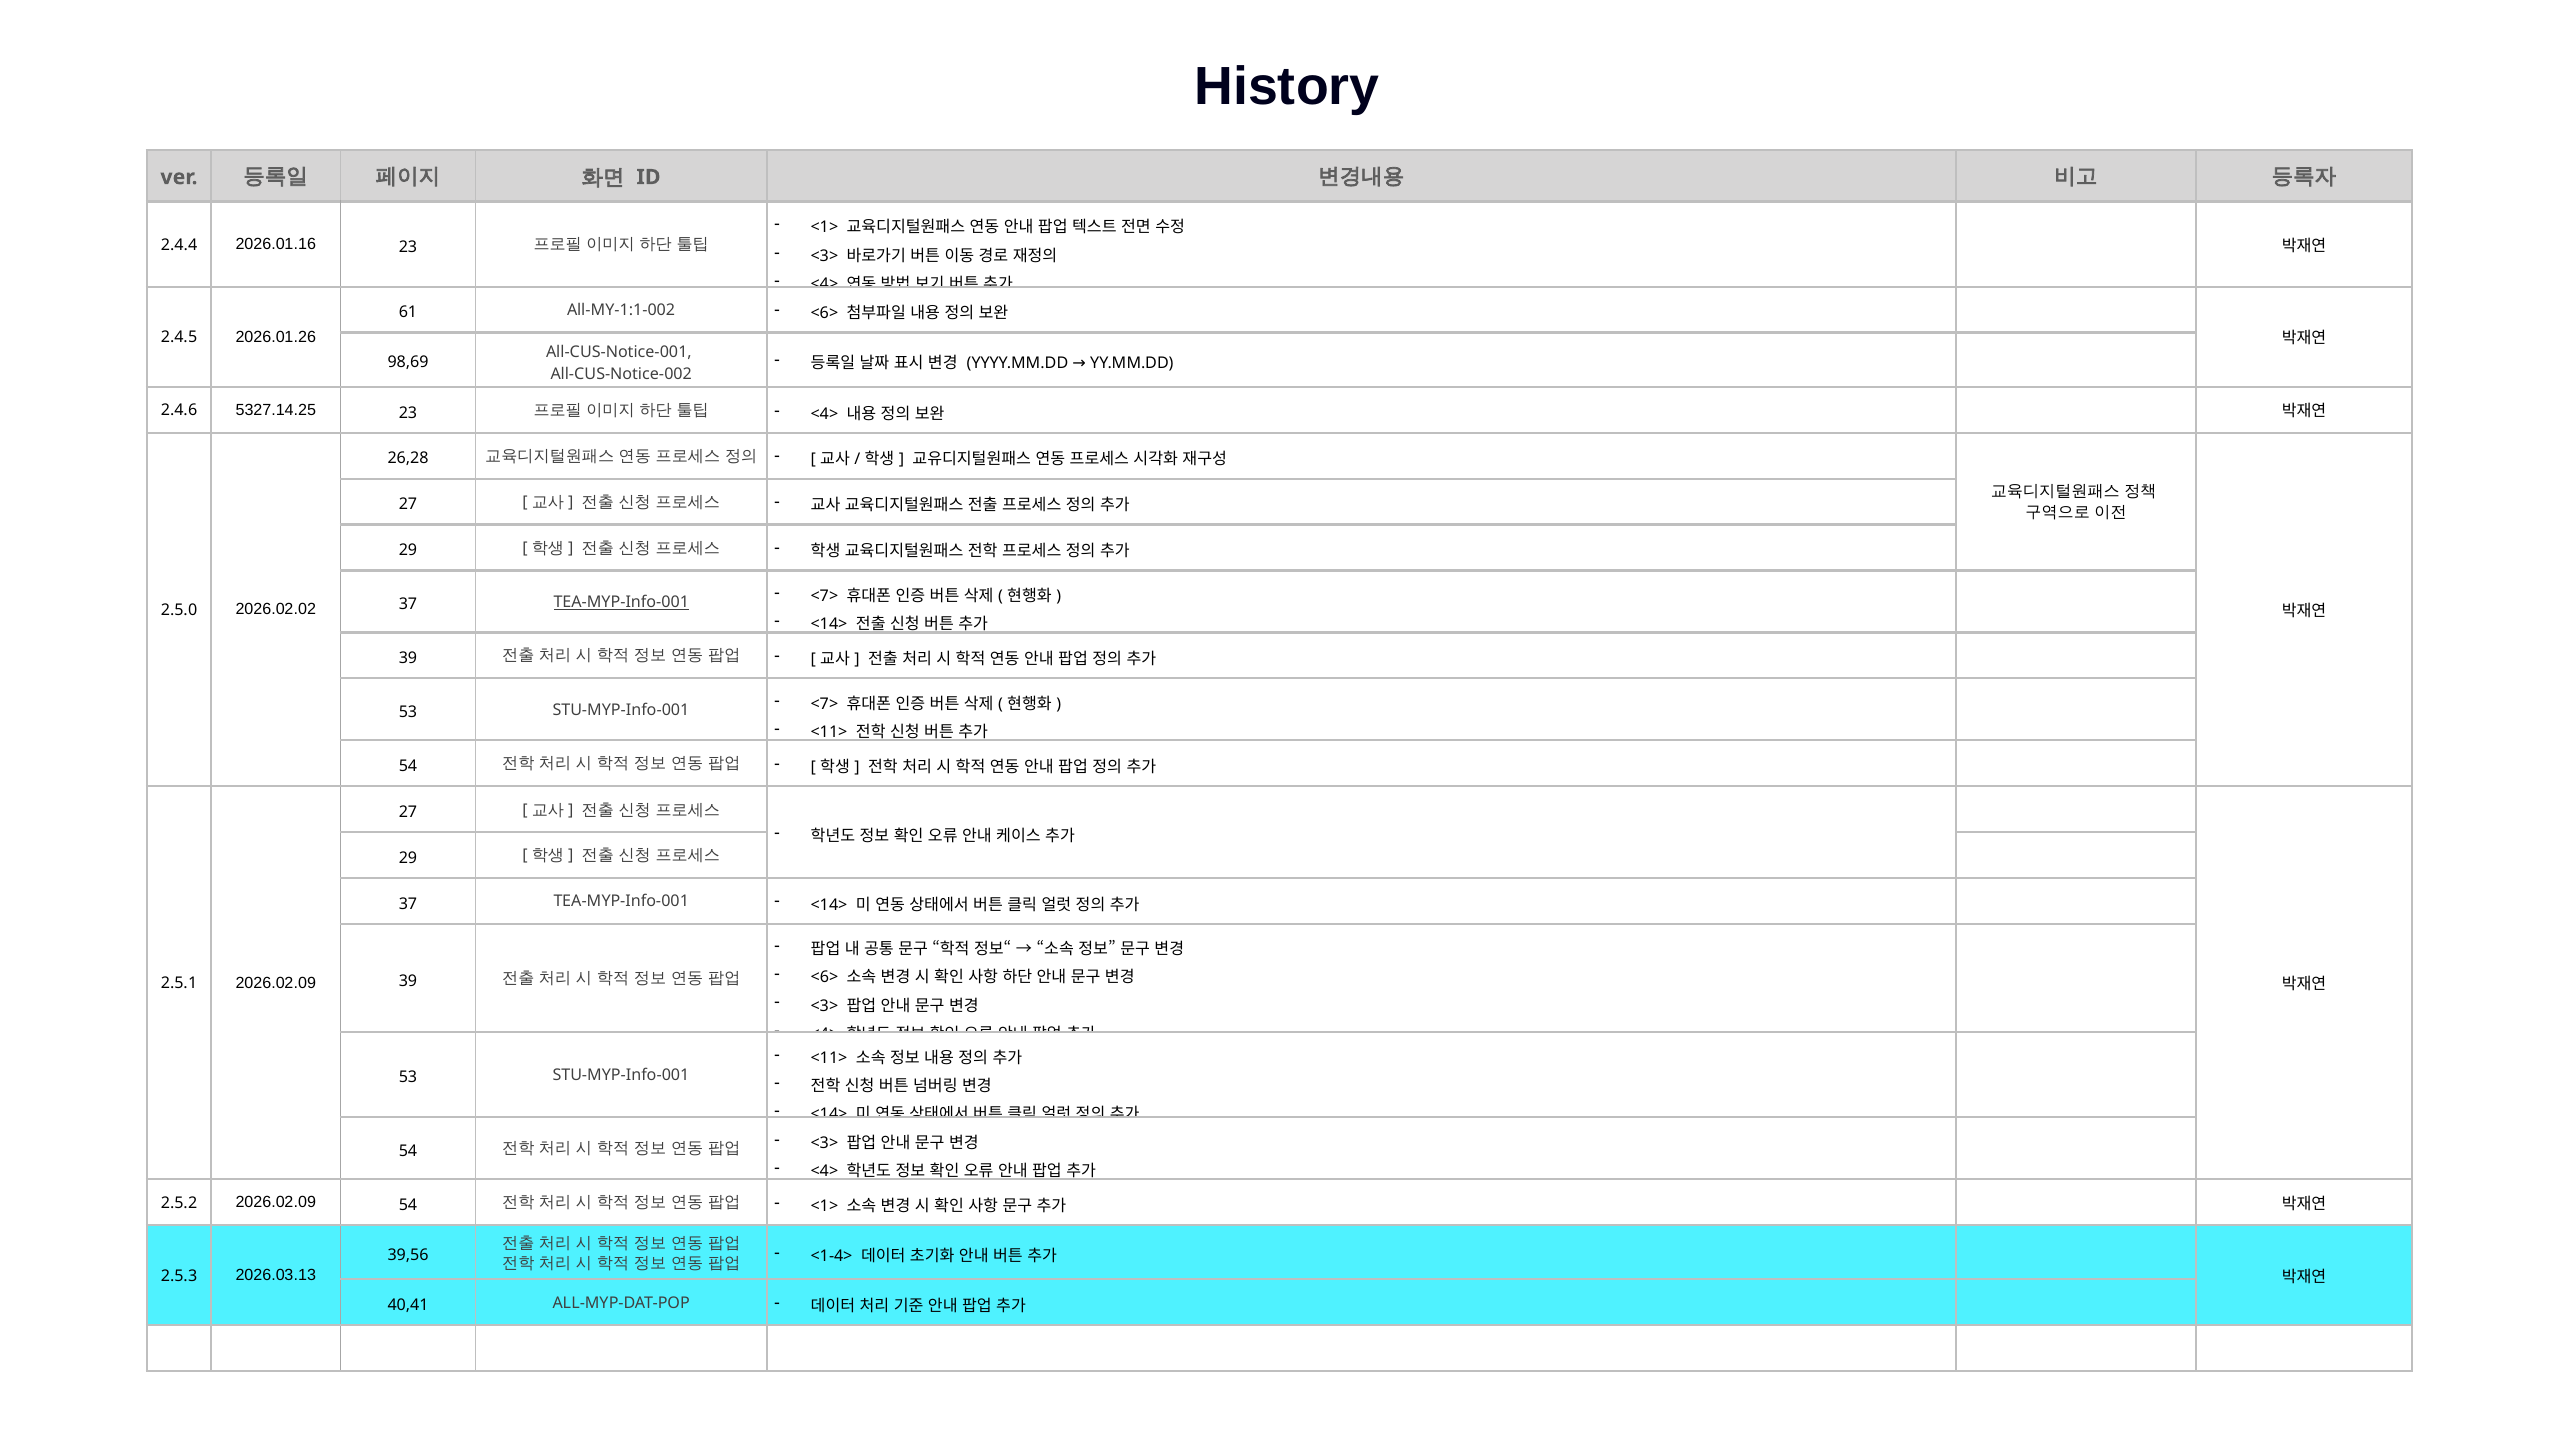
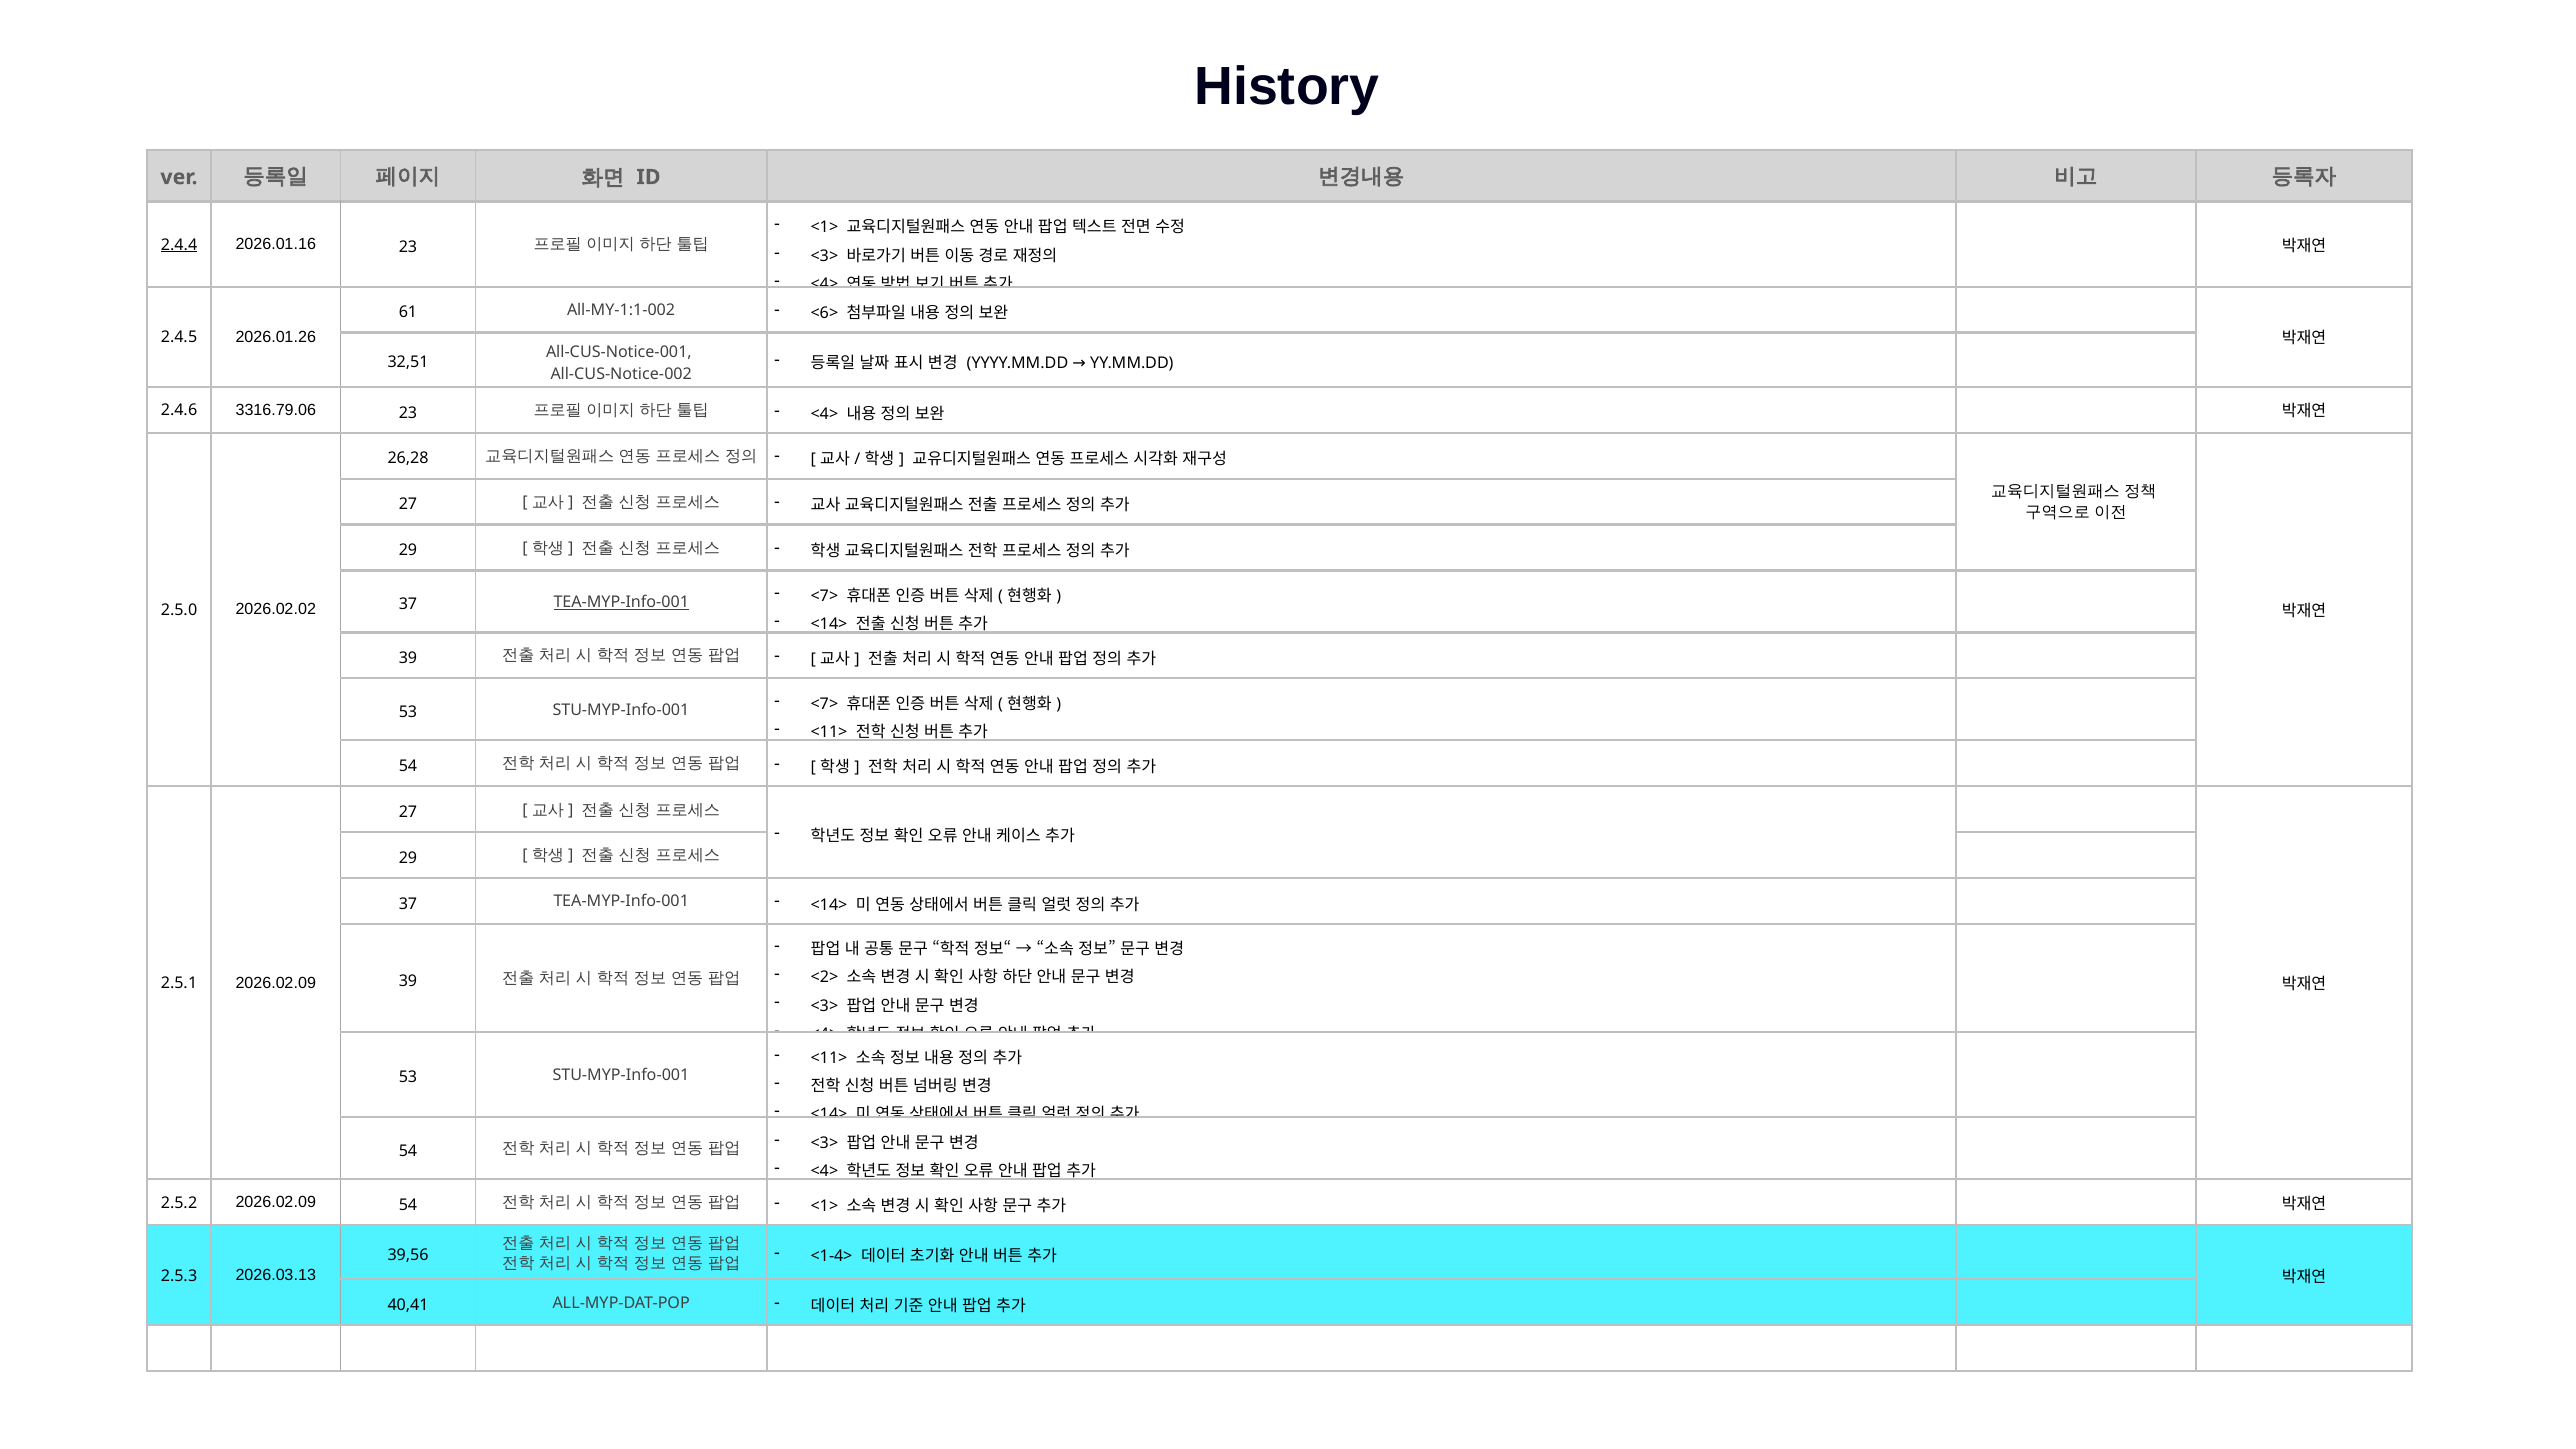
2.4.4 underline: none -> present (179, 245)
98,69: 98,69 -> 32,51 (408, 363)
5327.14.25: 5327.14.25 -> 3316.79.06 (276, 410)
<6>: <6> -> <2> (824, 977)
